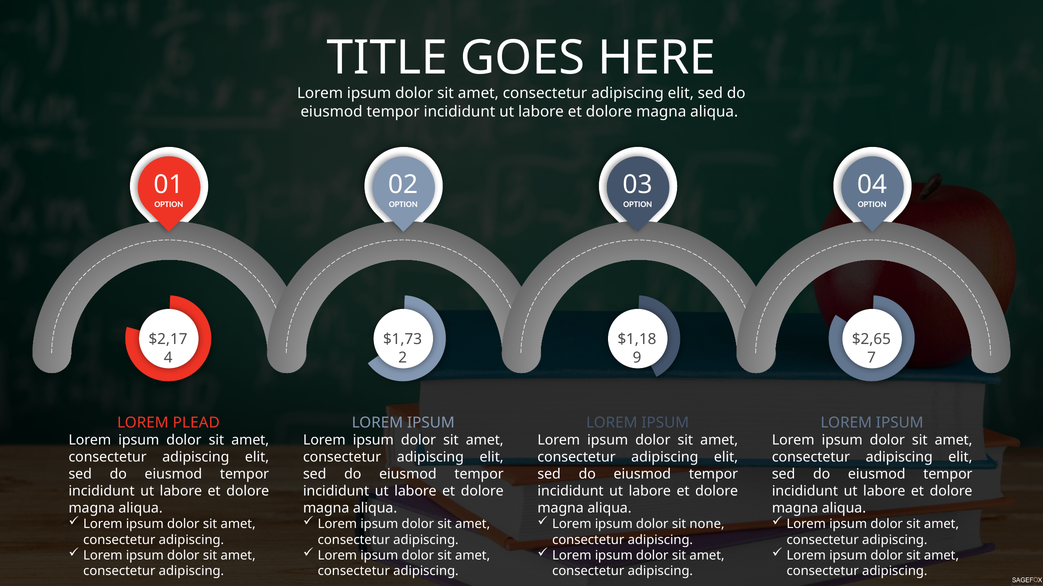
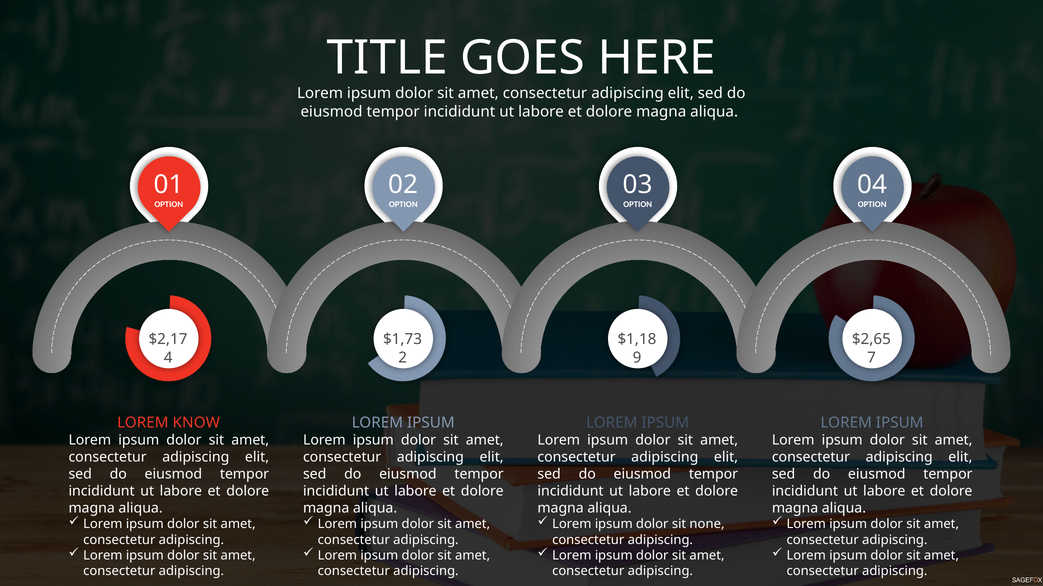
PLEAD: PLEAD -> KNOW (196, 423)
